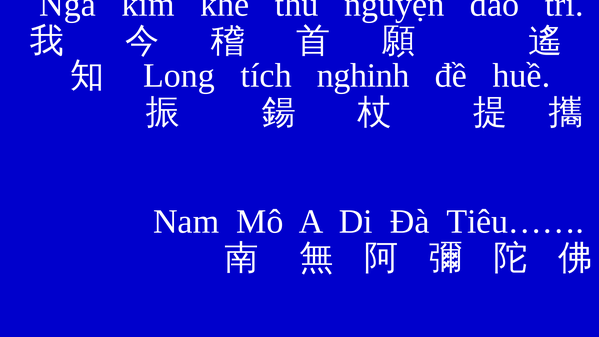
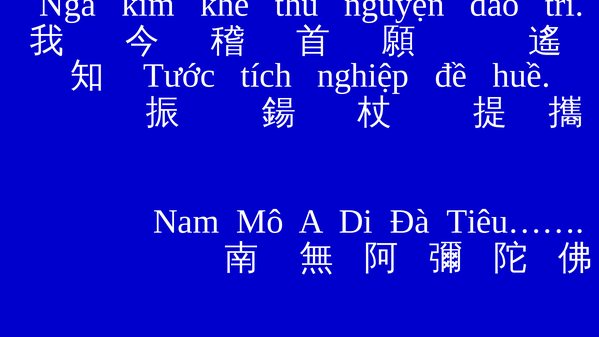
Long: Long -> Tước (179, 76)
nghinh: nghinh -> nghiệp (363, 76)
